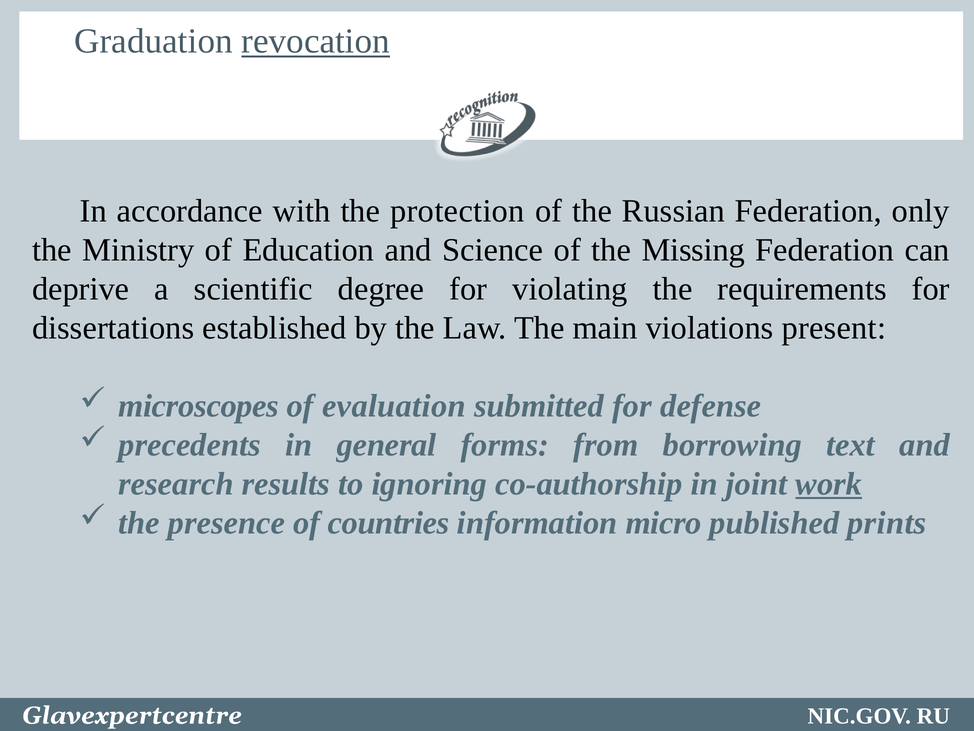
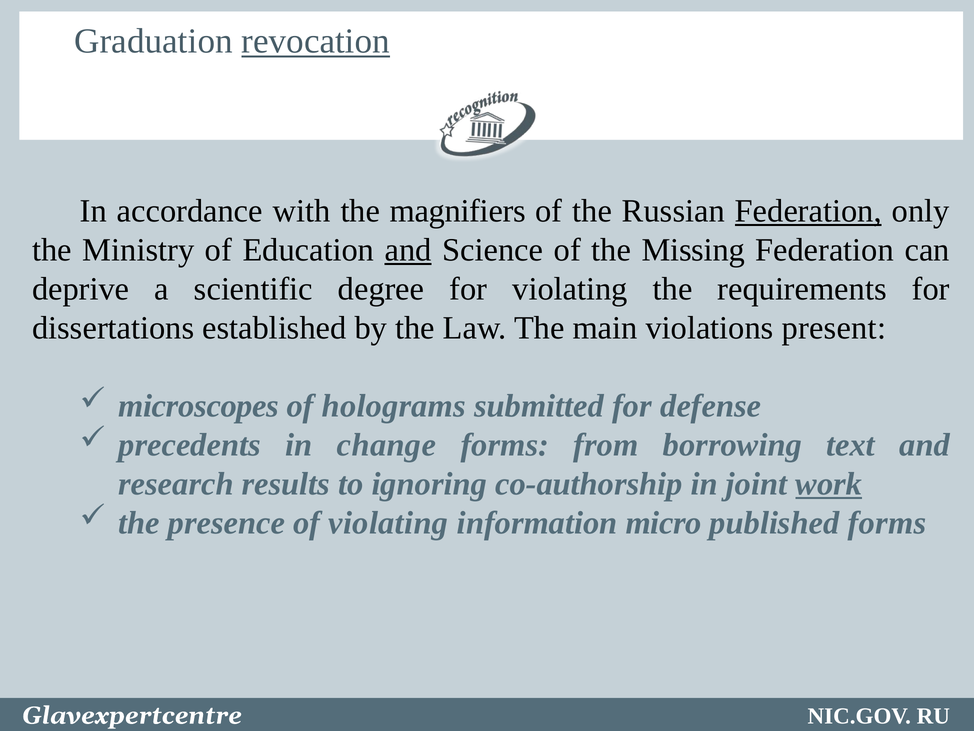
protection: protection -> magnifiers (458, 211)
Federation underline: none -> present (808, 211)
and underline: none -> present (408, 250)
evaluation: evaluation -> holograms (394, 406)
general: general -> change (386, 445)
of countries: countries -> violating (388, 523)
published prints: prints -> forms (887, 523)
